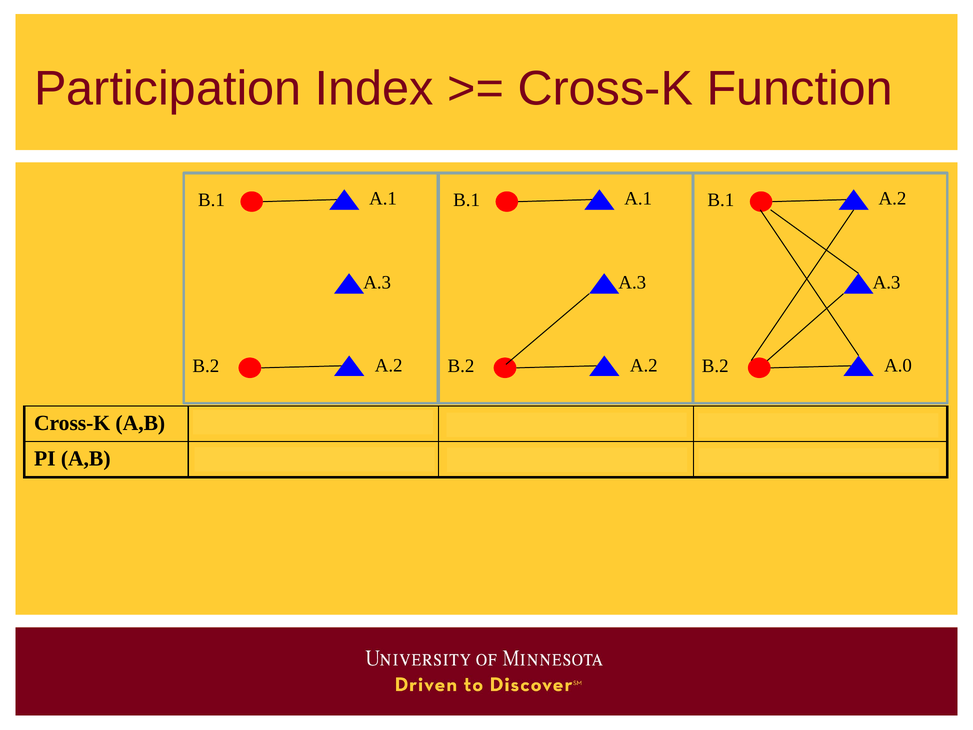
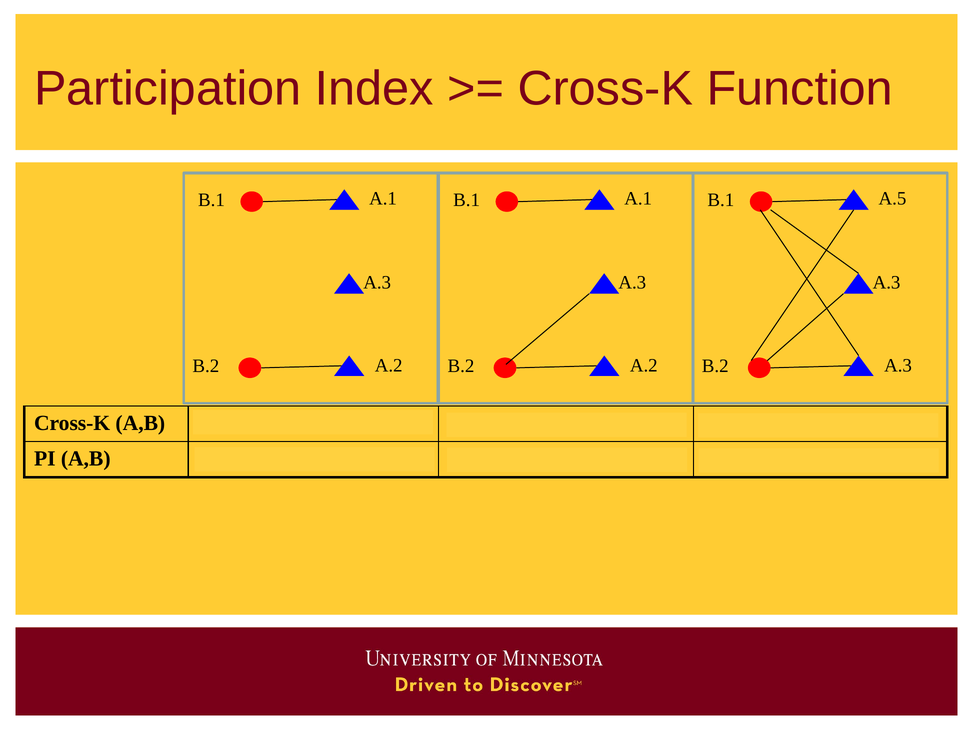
A.2: A.2 -> A.5 (892, 199)
A.0: A.0 -> A.3 (898, 365)
